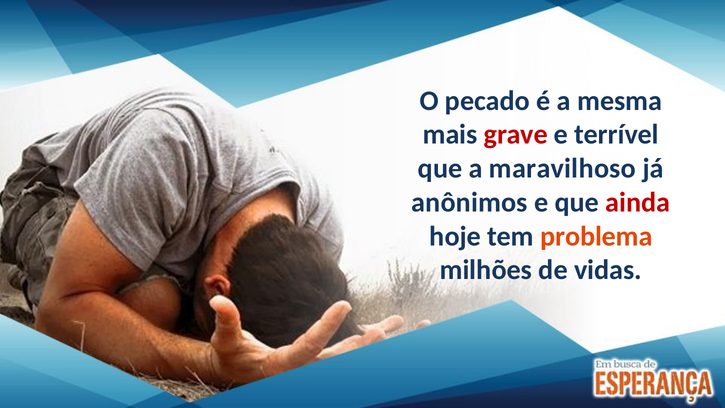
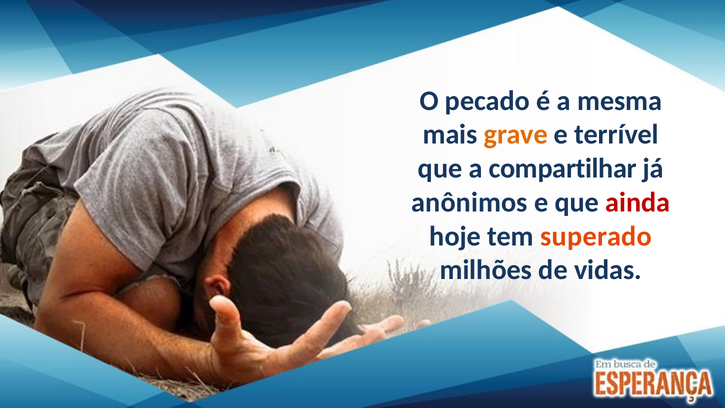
grave colour: red -> orange (516, 135)
maravilhoso: maravilhoso -> compartilhar (563, 168)
problema: problema -> superado (596, 236)
